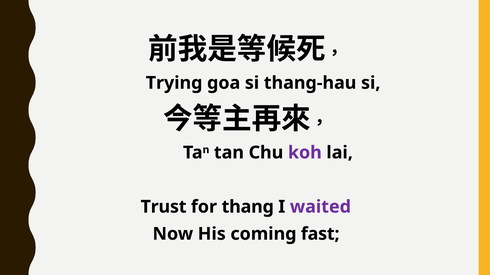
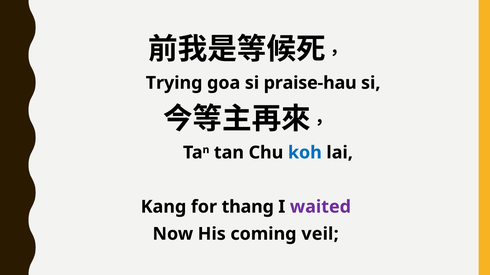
thang-hau: thang-hau -> praise-hau (310, 83)
koh colour: purple -> blue (305, 153)
Trust: Trust -> Kang (163, 207)
fast: fast -> veil (320, 234)
